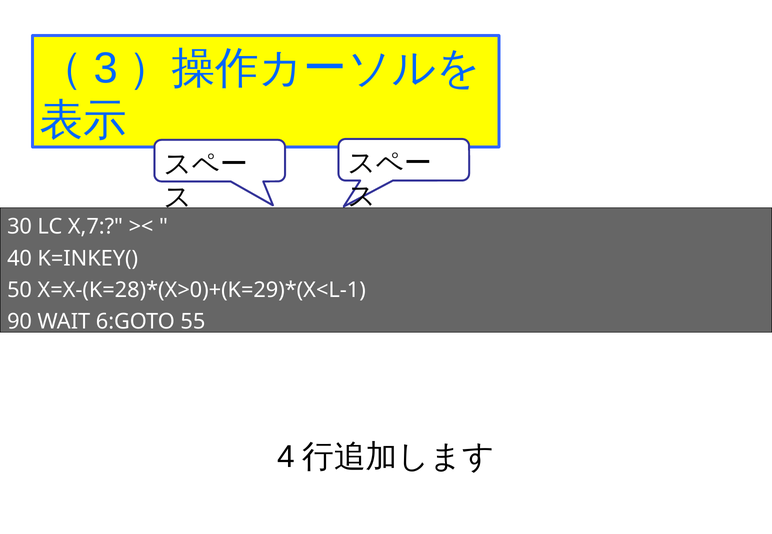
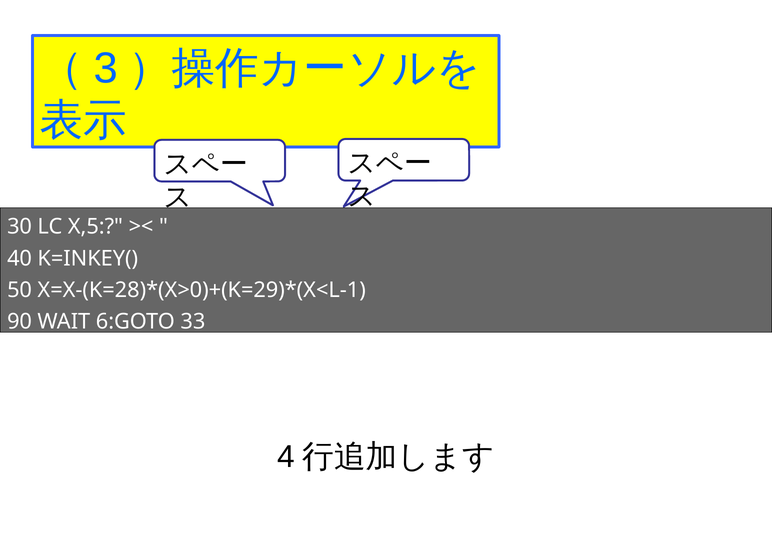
X,7: X,7 -> X,5 (95, 227)
55: 55 -> 33 (193, 322)
